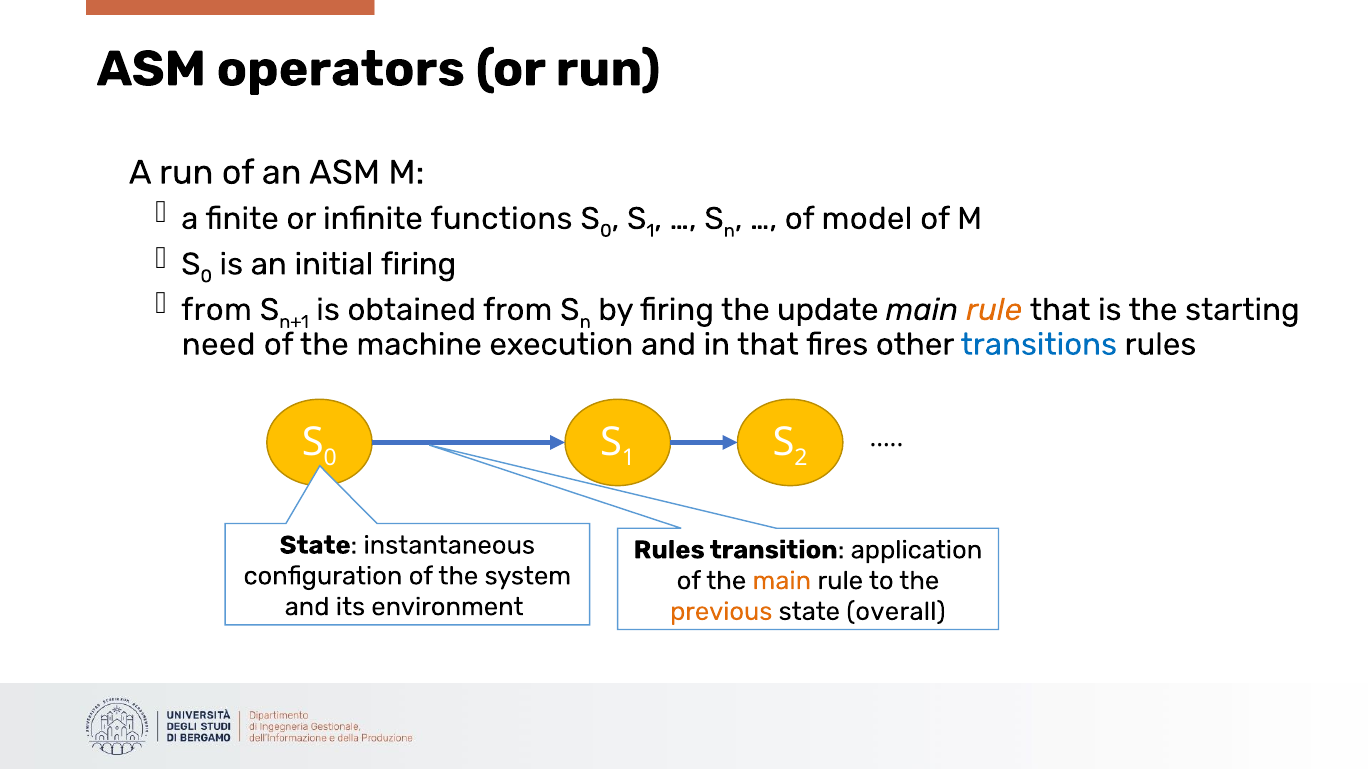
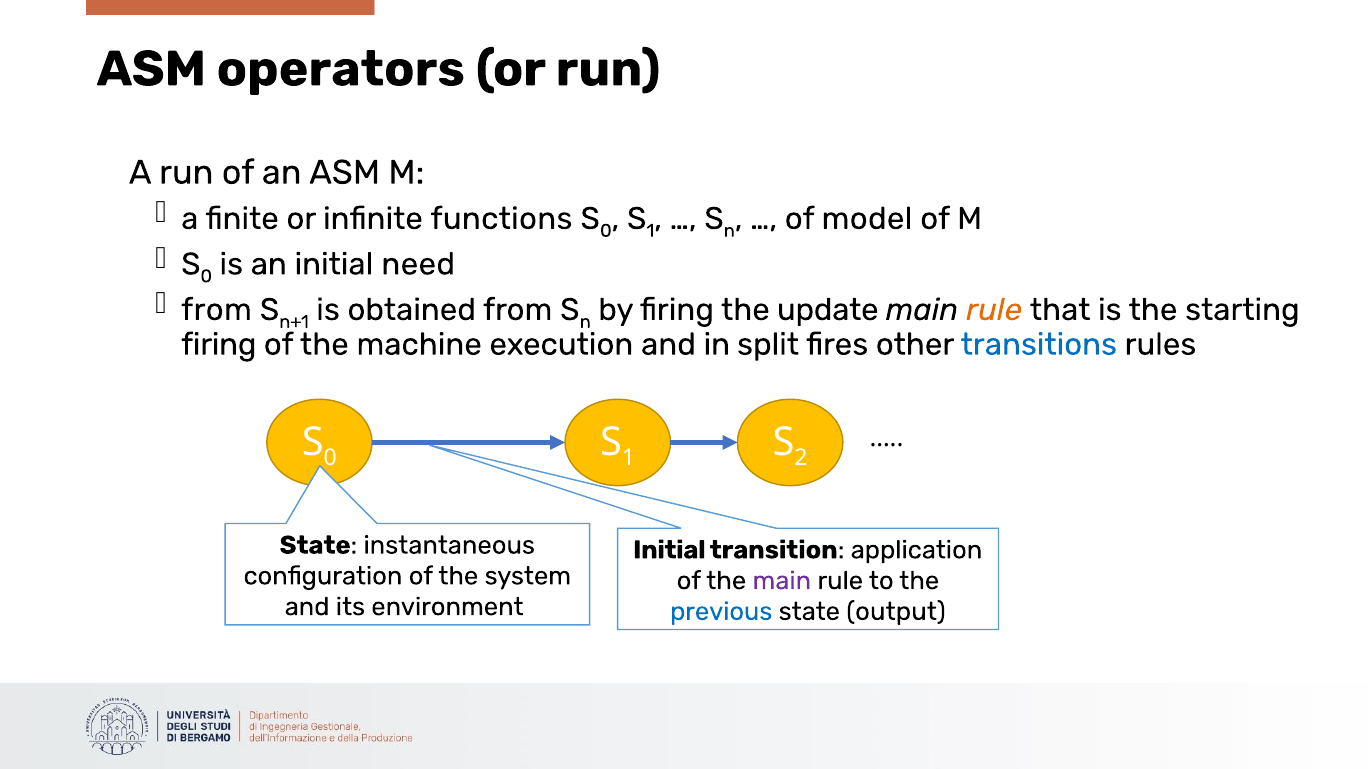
initial firing: firing -> need (418, 264)
need: need -> firing (219, 345)
in that: that -> split (768, 345)
Rules: Rules -> Initial (669, 550)
main colour: orange -> purple (782, 581)
previous colour: orange -> blue (721, 612)
overall: overall -> output (896, 612)
